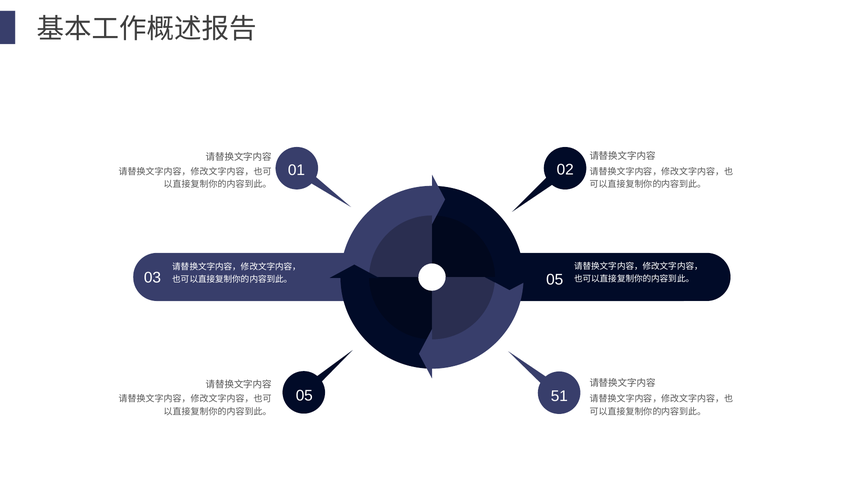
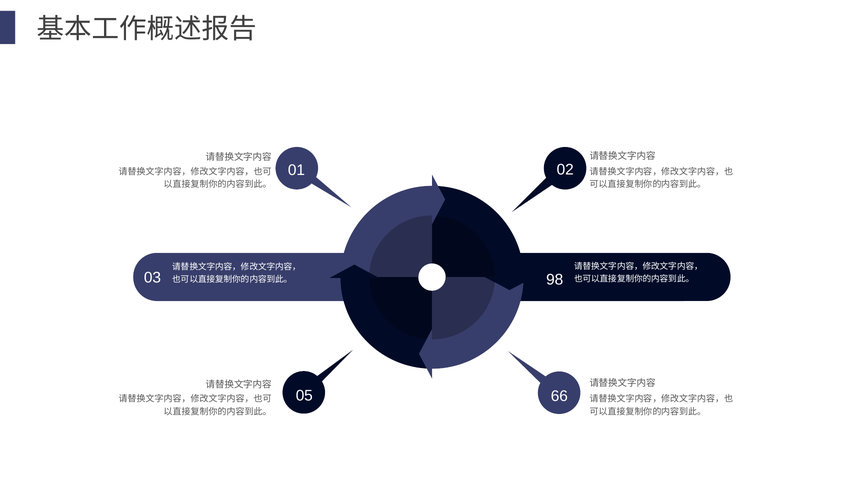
05: 05 -> 98 (555, 280)
51: 51 -> 66 (559, 397)
